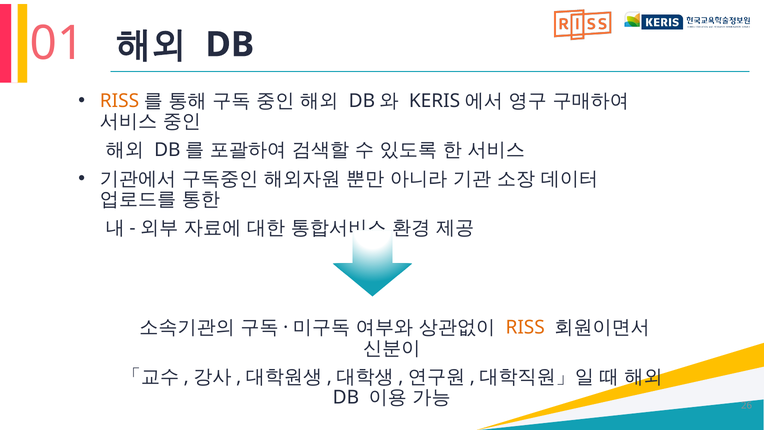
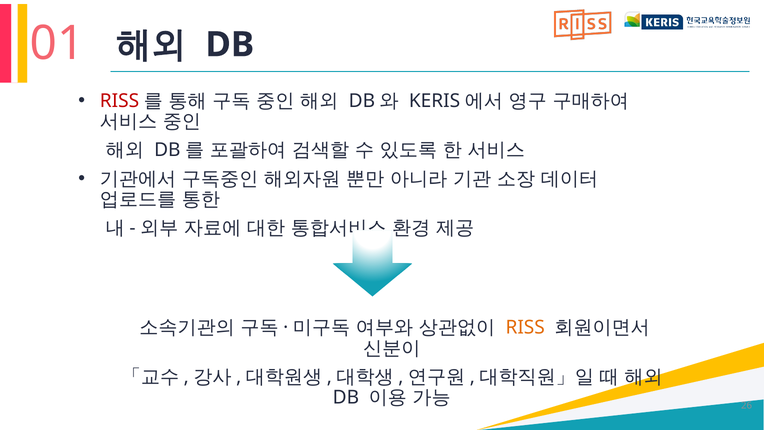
RISS colour: orange -> red (119, 101)
